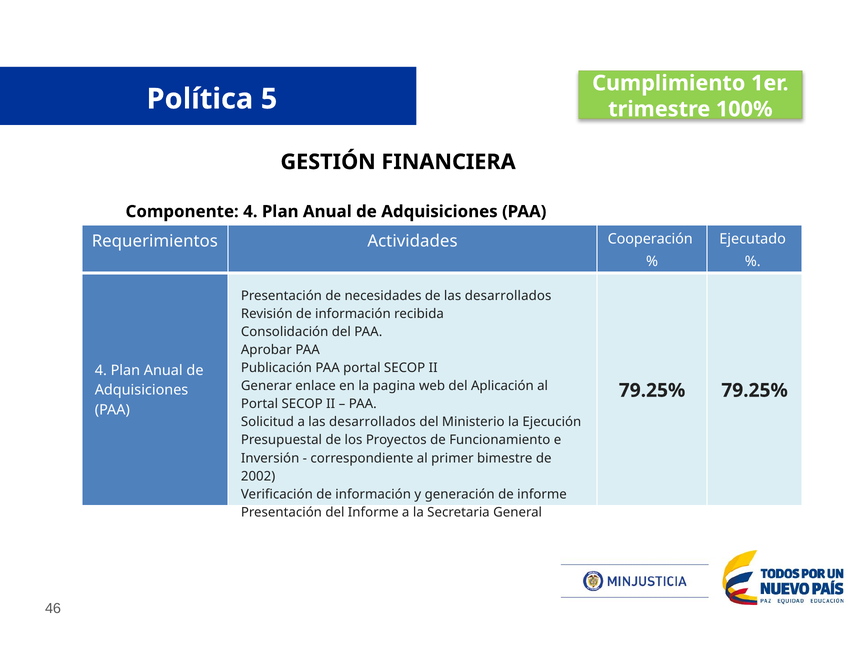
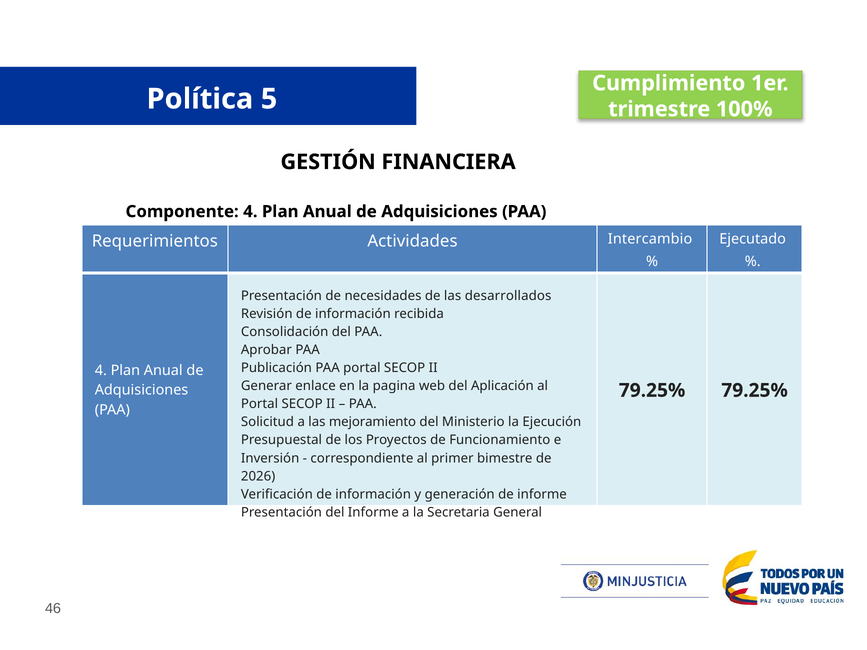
Cooperación: Cooperación -> Intercambio (650, 239)
a las desarrollados: desarrollados -> mejoramiento (373, 422)
2002: 2002 -> 2026 (258, 476)
